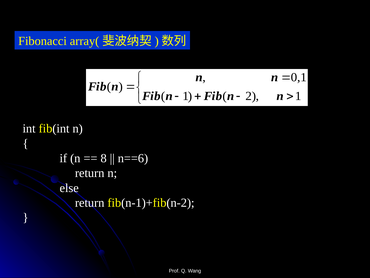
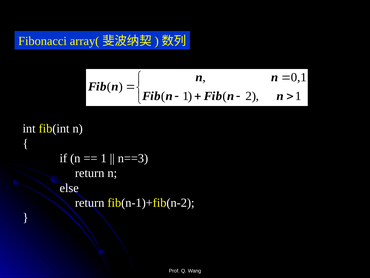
8: 8 -> 1 (104, 158)
n==6: n==6 -> n==3 (133, 158)
